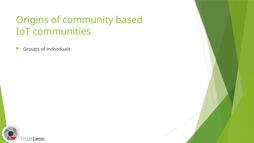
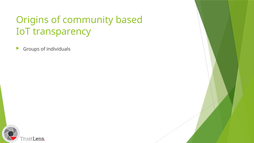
communities: communities -> transparency (62, 31)
